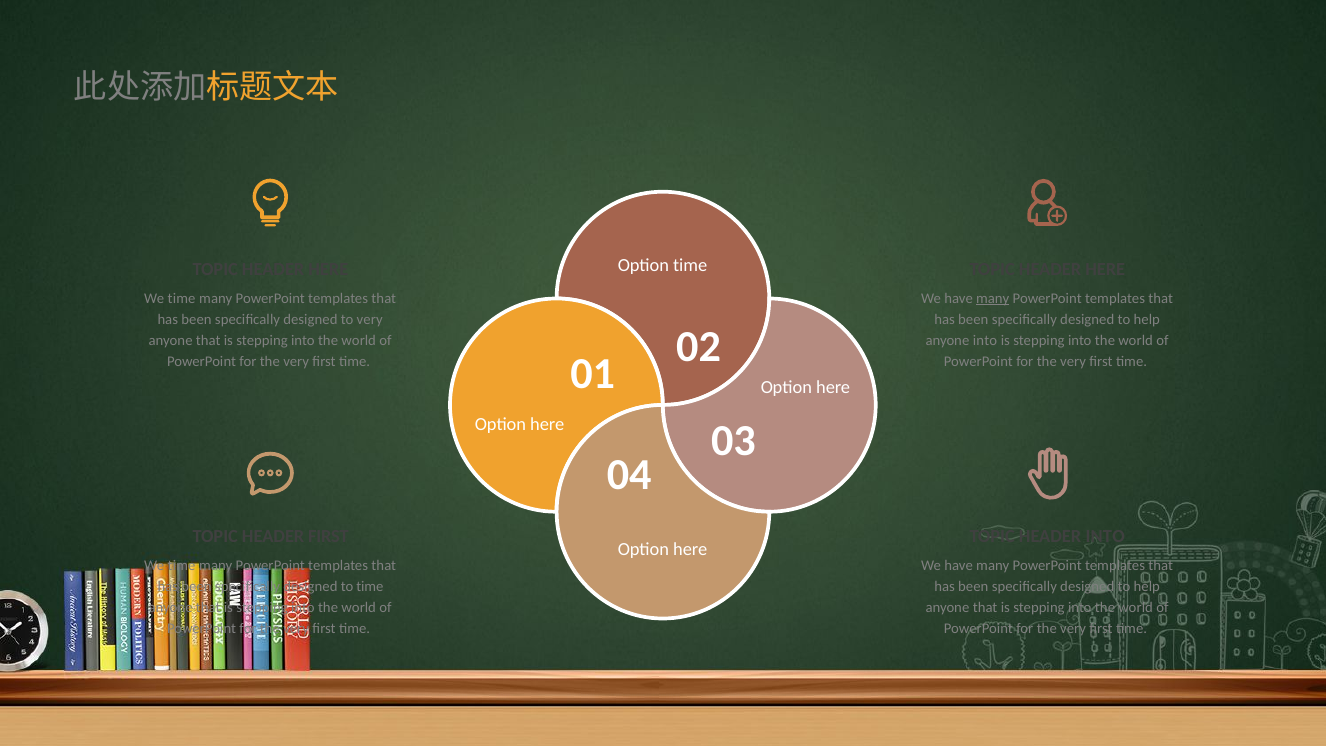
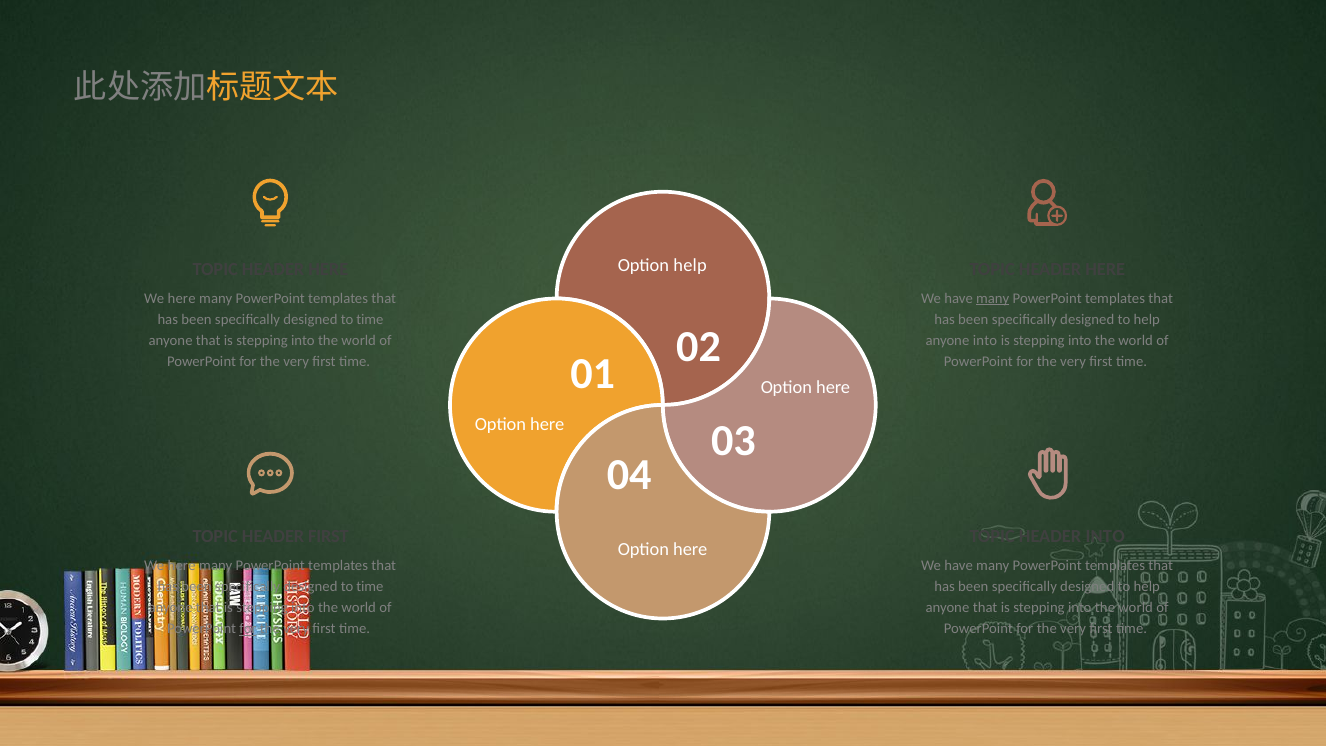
Option time: time -> help (690, 266)
time: time -> here (182, 299)
very: very -> time (370, 320)
time: time -> here (182, 565)
for underline: none -> present (248, 629)
